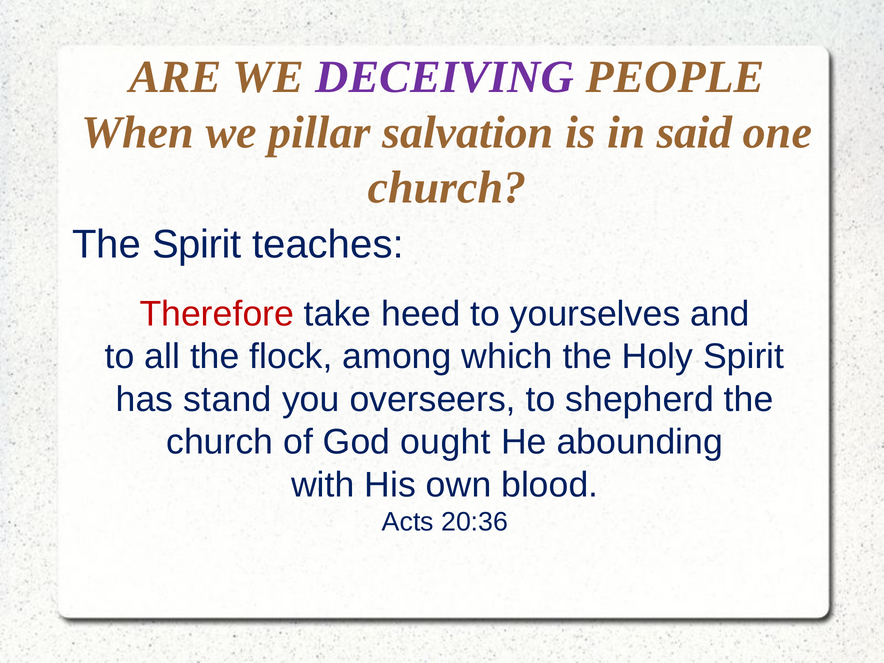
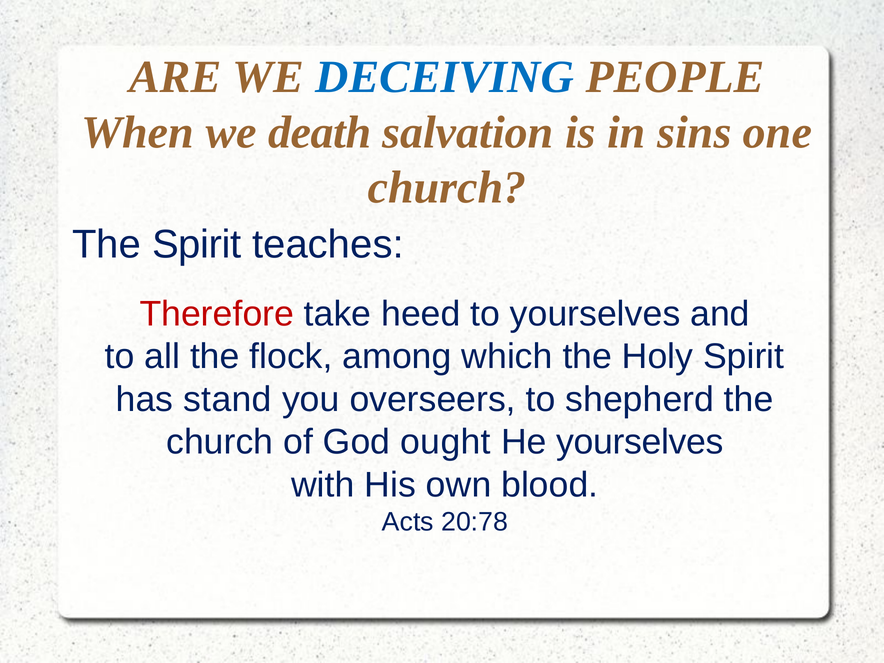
DECEIVING colour: purple -> blue (445, 77)
pillar: pillar -> death (320, 132)
said: said -> sins (694, 132)
He abounding: abounding -> yourselves (640, 442)
20:36: 20:36 -> 20:78 (475, 522)
